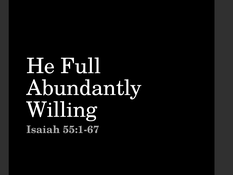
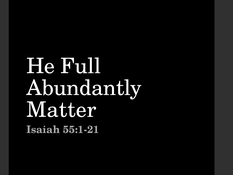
Willing: Willing -> Matter (61, 110)
55:1-67: 55:1-67 -> 55:1-21 (81, 130)
